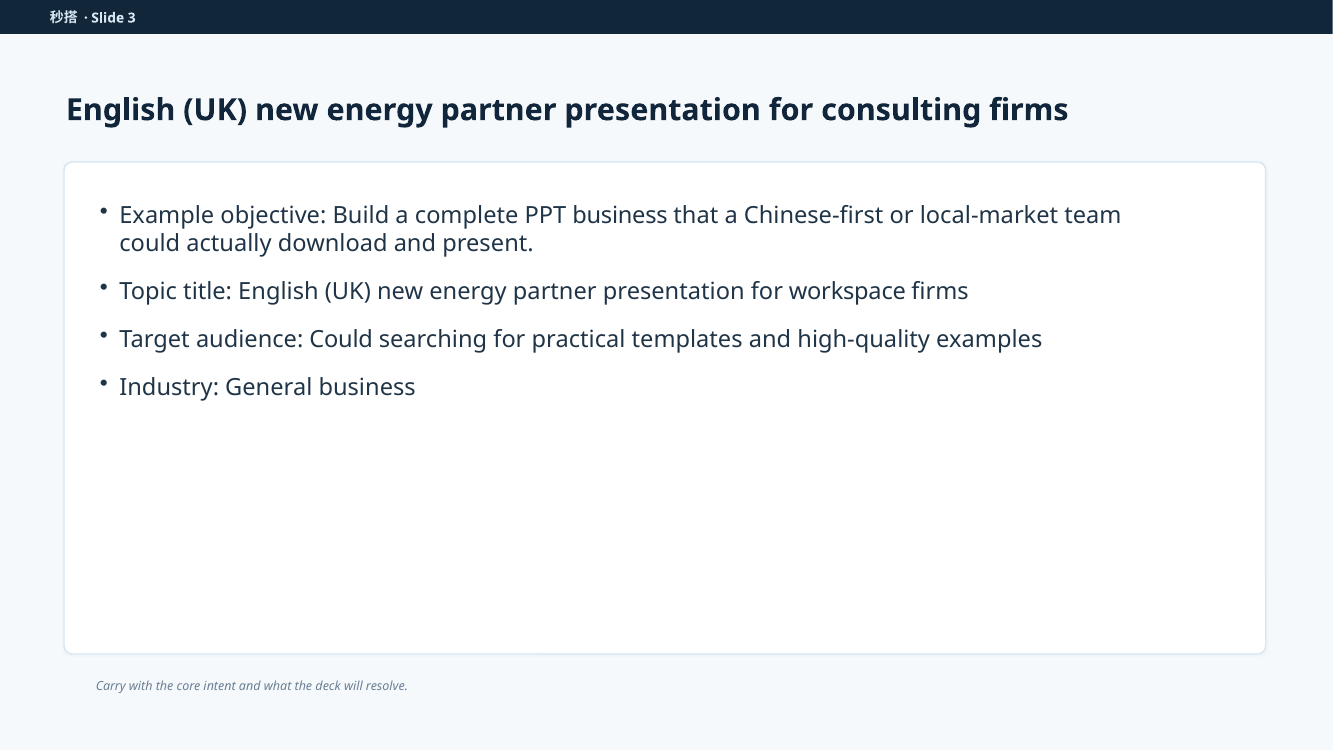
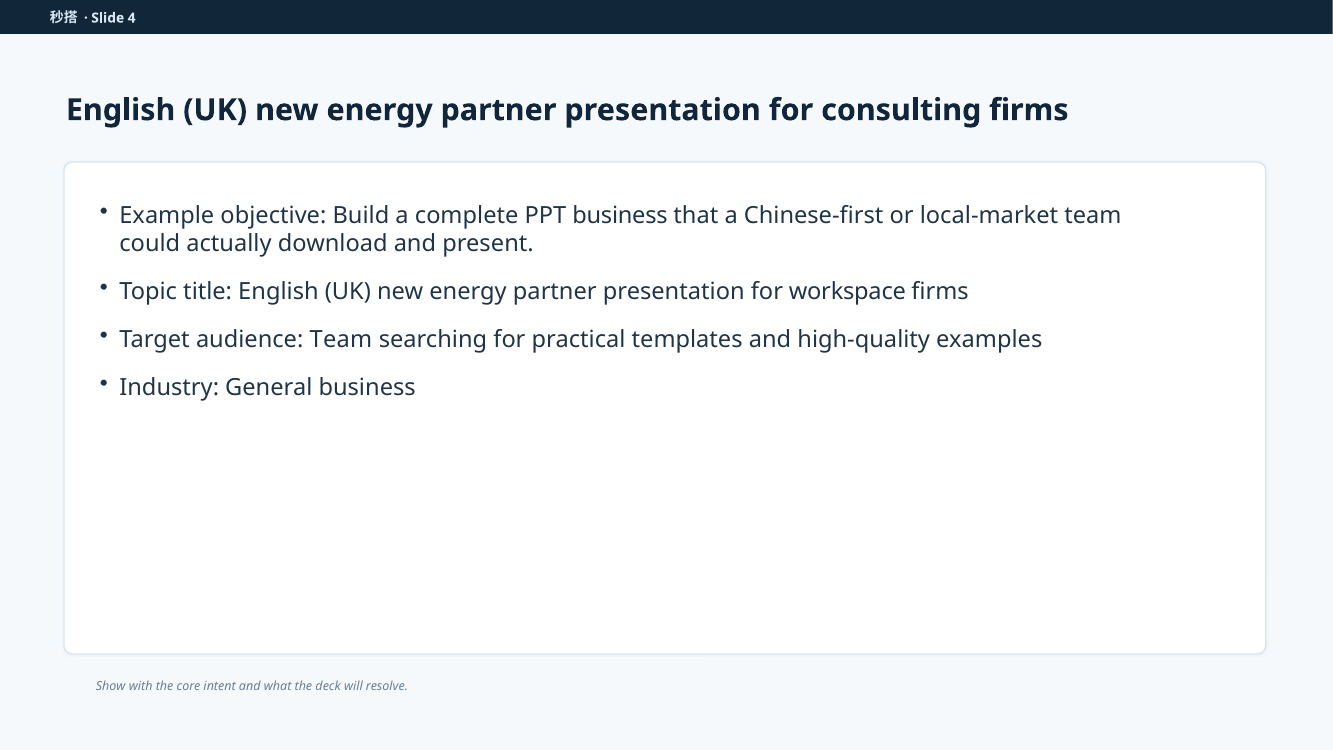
3: 3 -> 4 (132, 18)
audience Could: Could -> Team (341, 340)
Carry: Carry -> Show (111, 687)
